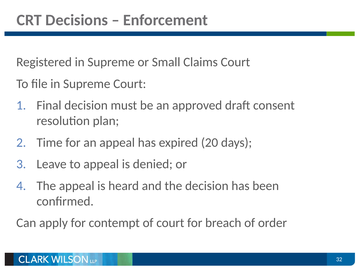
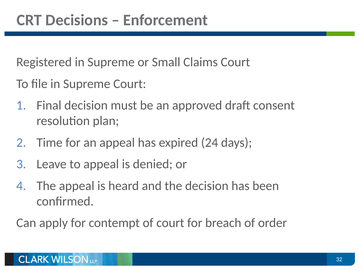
20: 20 -> 24 (210, 142)
